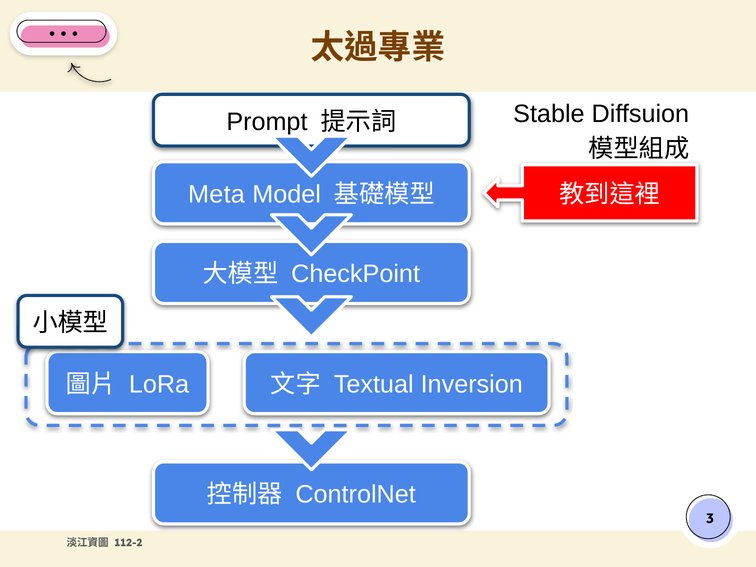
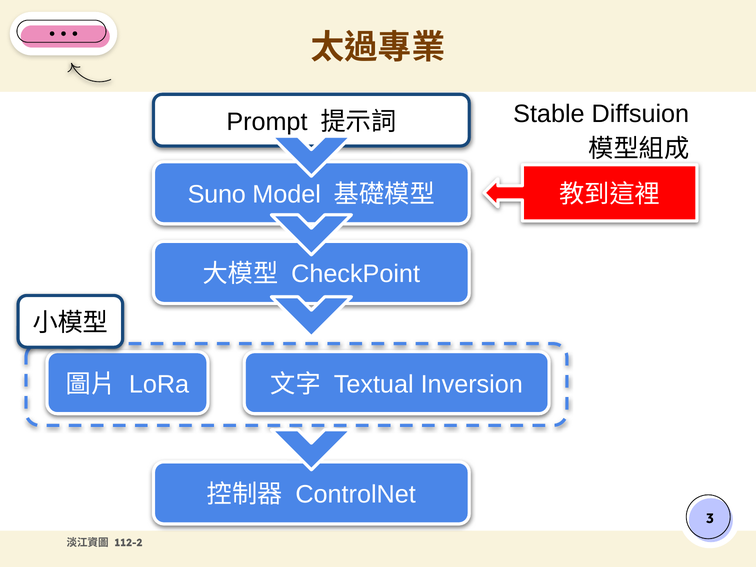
Meta: Meta -> Suno (217, 195)
